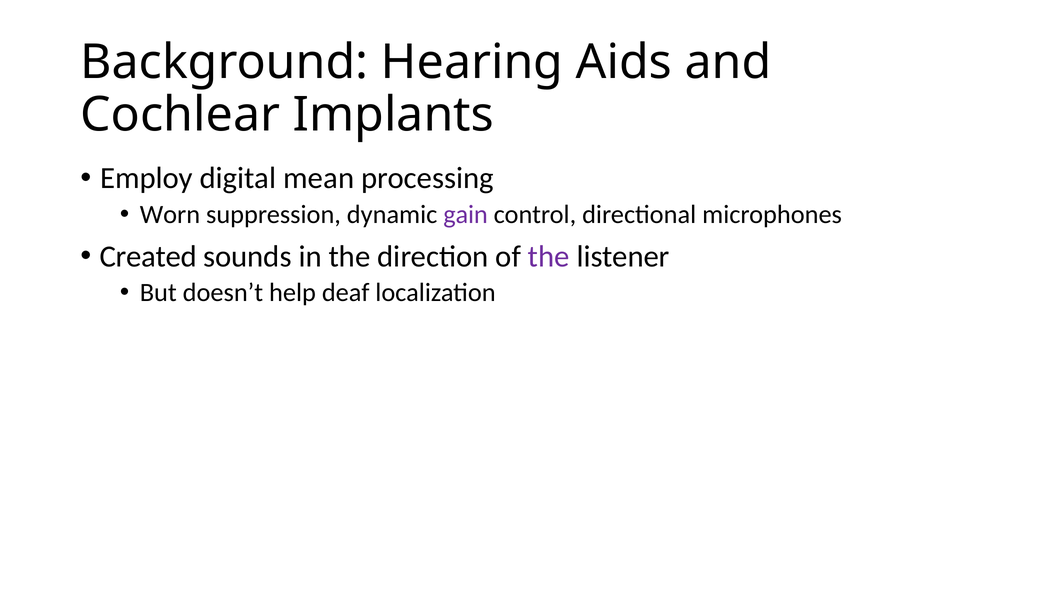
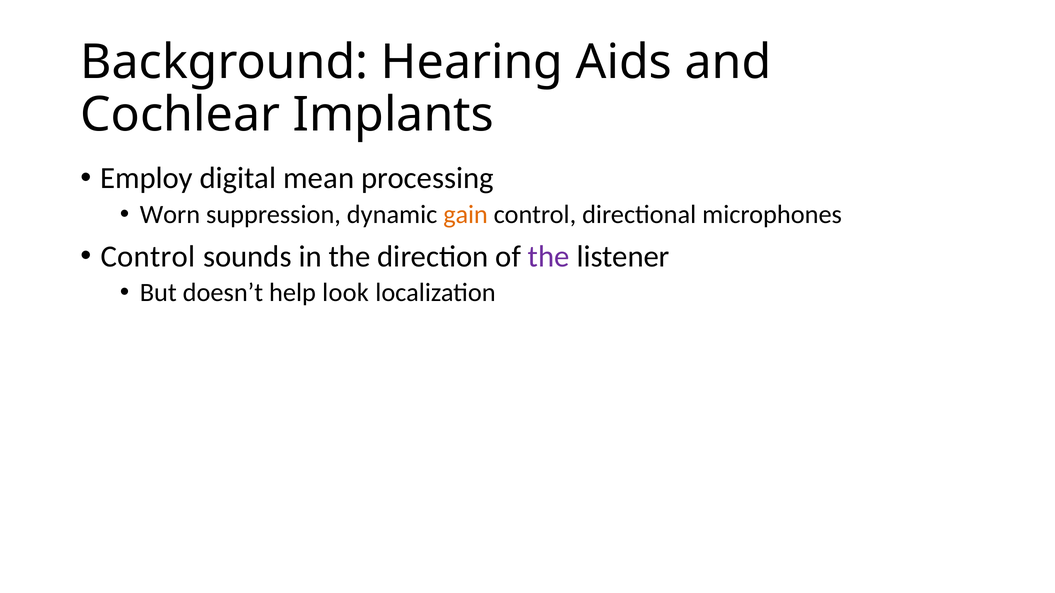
gain colour: purple -> orange (466, 215)
Created: Created -> Control (148, 257)
deaf: deaf -> look (346, 293)
